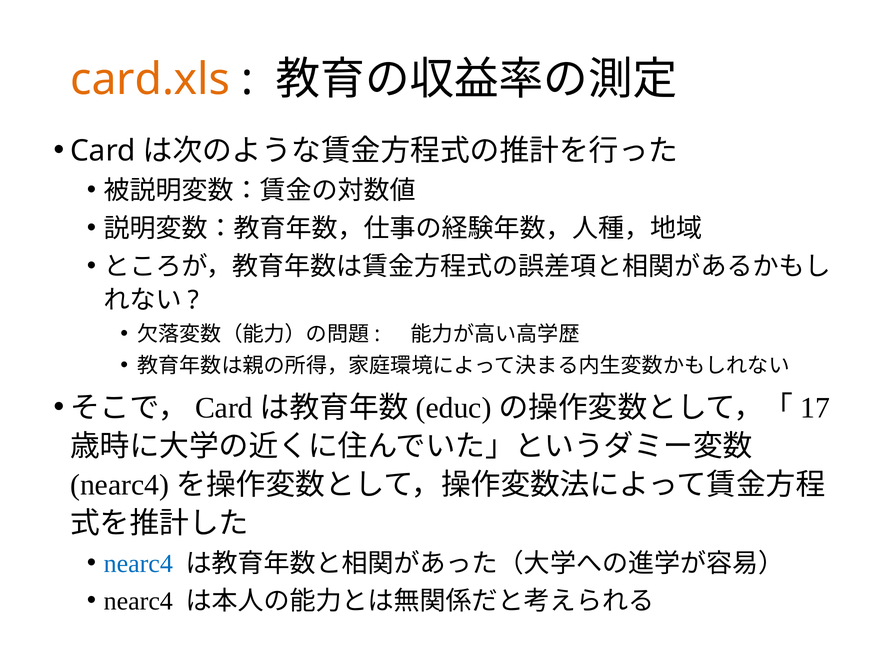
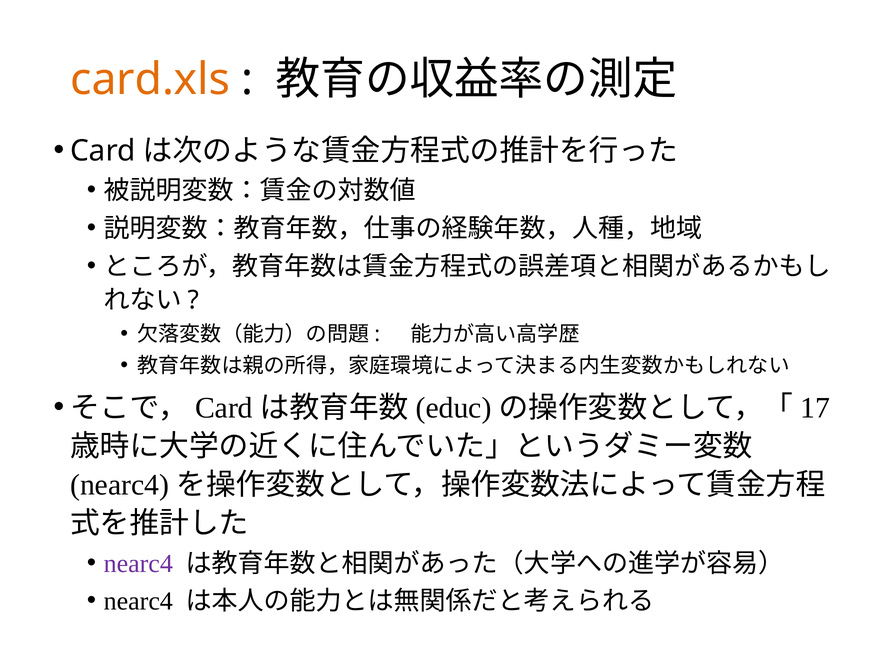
nearc4 colour: blue -> purple (138, 563)
